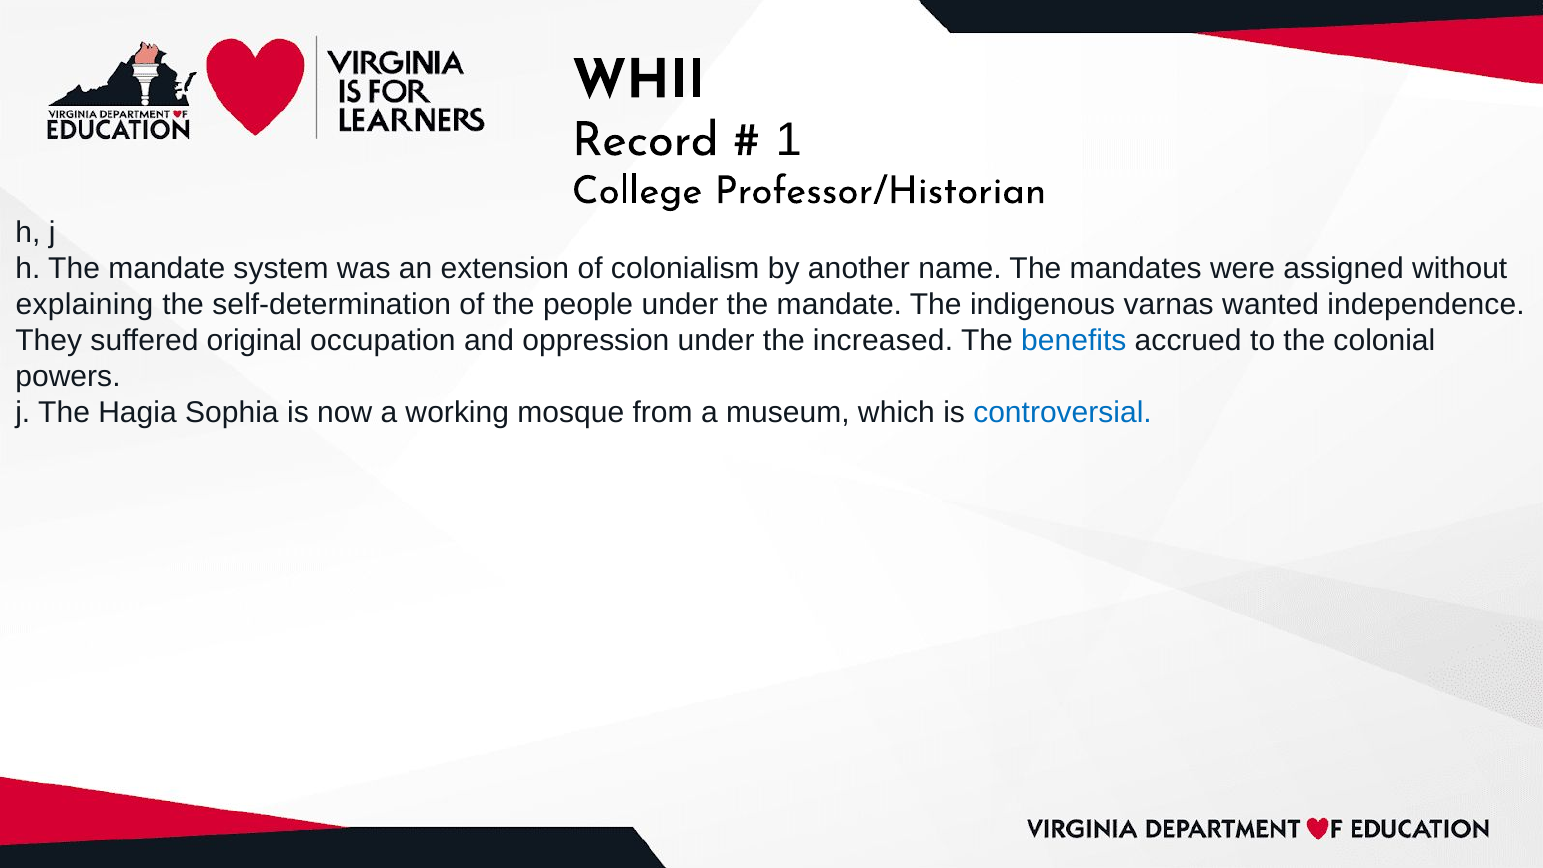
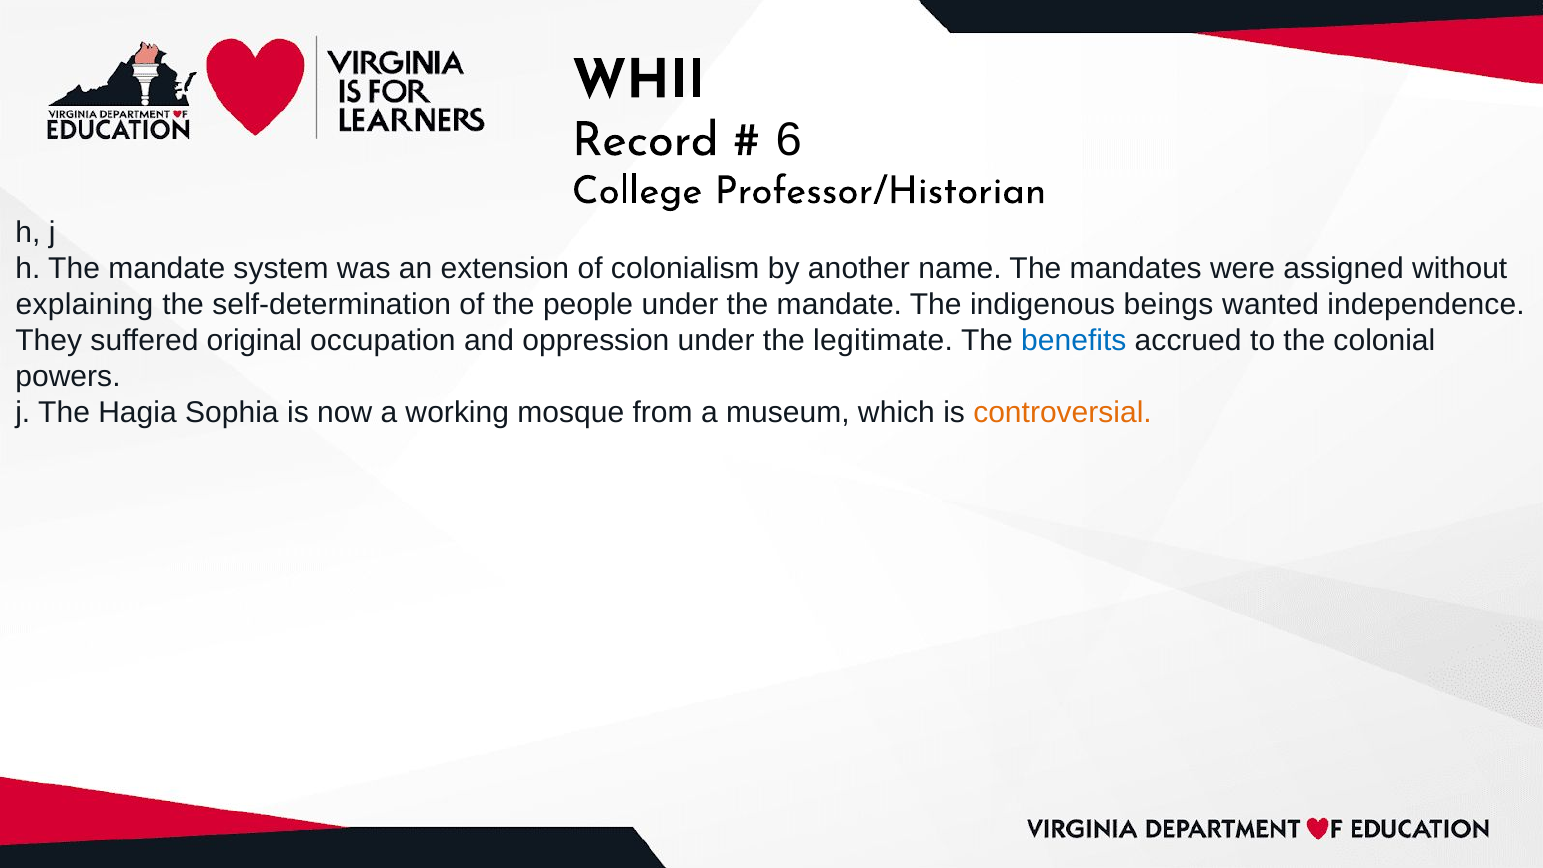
1: 1 -> 6 (789, 140)
varnas: varnas -> beings (1169, 305)
increased: increased -> legitimate (883, 341)
controversial colour: blue -> orange (1063, 413)
